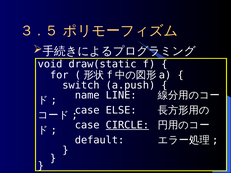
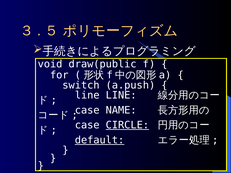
draw(static: draw(static -> draw(public (103, 64)
name: name -> line (87, 95)
ELSE: ELSE -> NAME (121, 110)
default underline: none -> present (100, 140)
